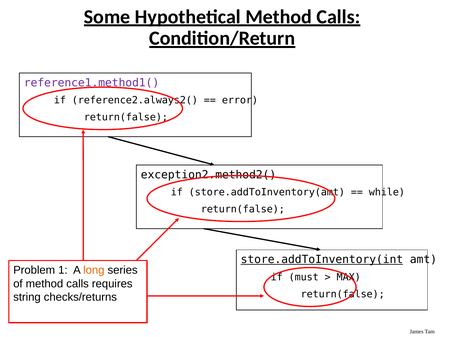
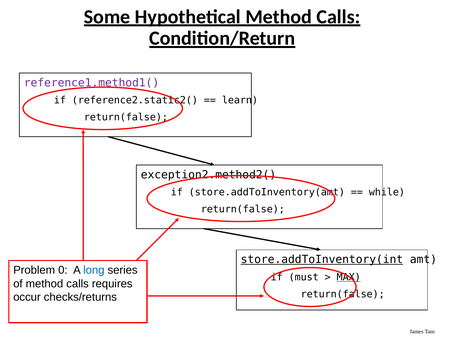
reference2.always2(: reference2.always2( -> reference2.static2( (135, 100)
error: error -> learn (240, 100)
1: 1 -> 0 (63, 271)
long colour: orange -> blue (94, 271)
MAX underline: none -> present (349, 278)
string: string -> occur (27, 298)
